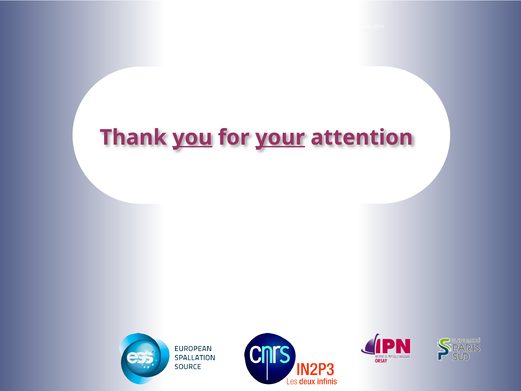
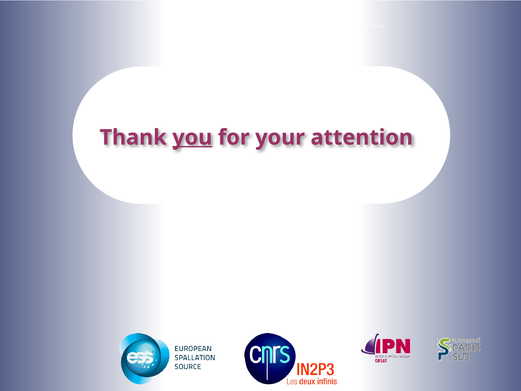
your underline: present -> none (280, 137)
